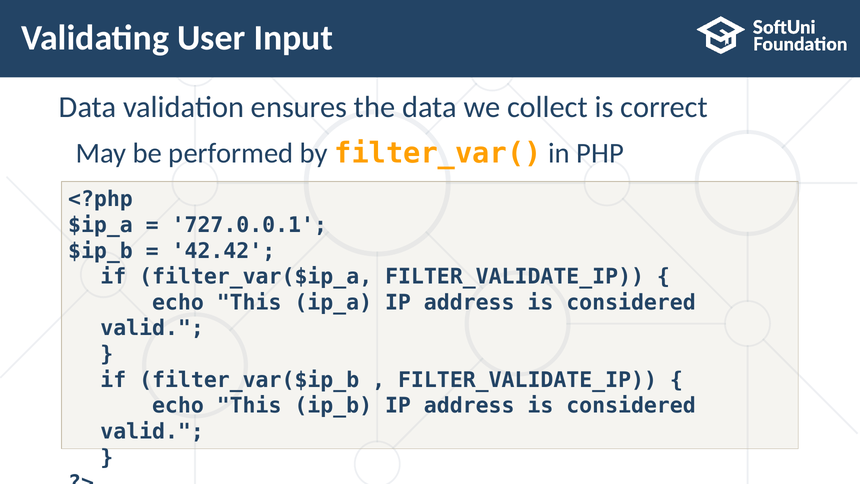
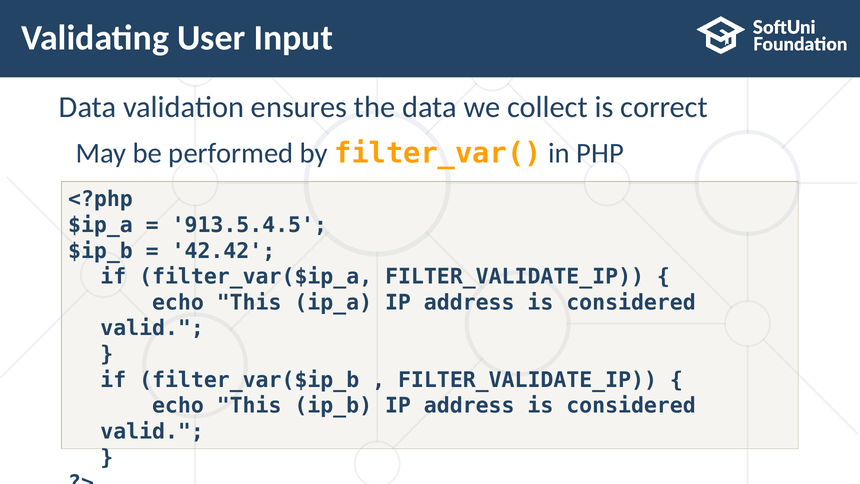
727.0.0.1: 727.0.0.1 -> 913.5.4.5 (249, 225)
